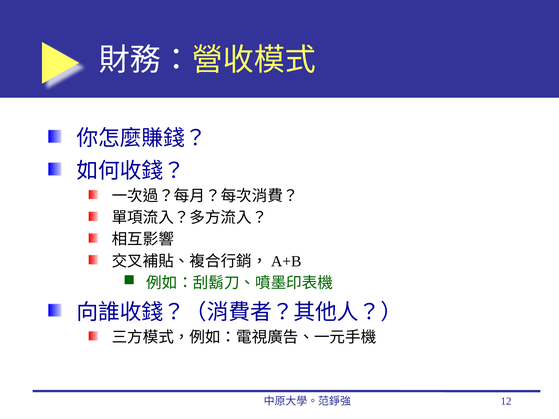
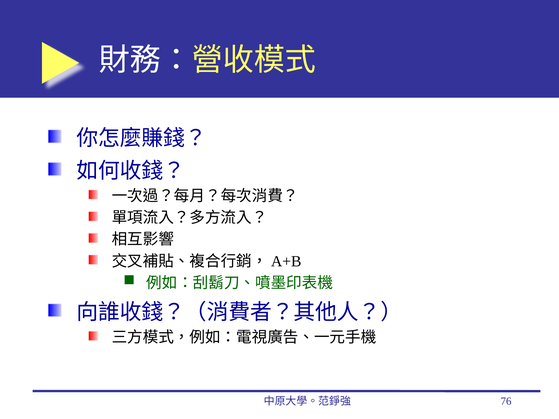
12: 12 -> 76 (506, 401)
